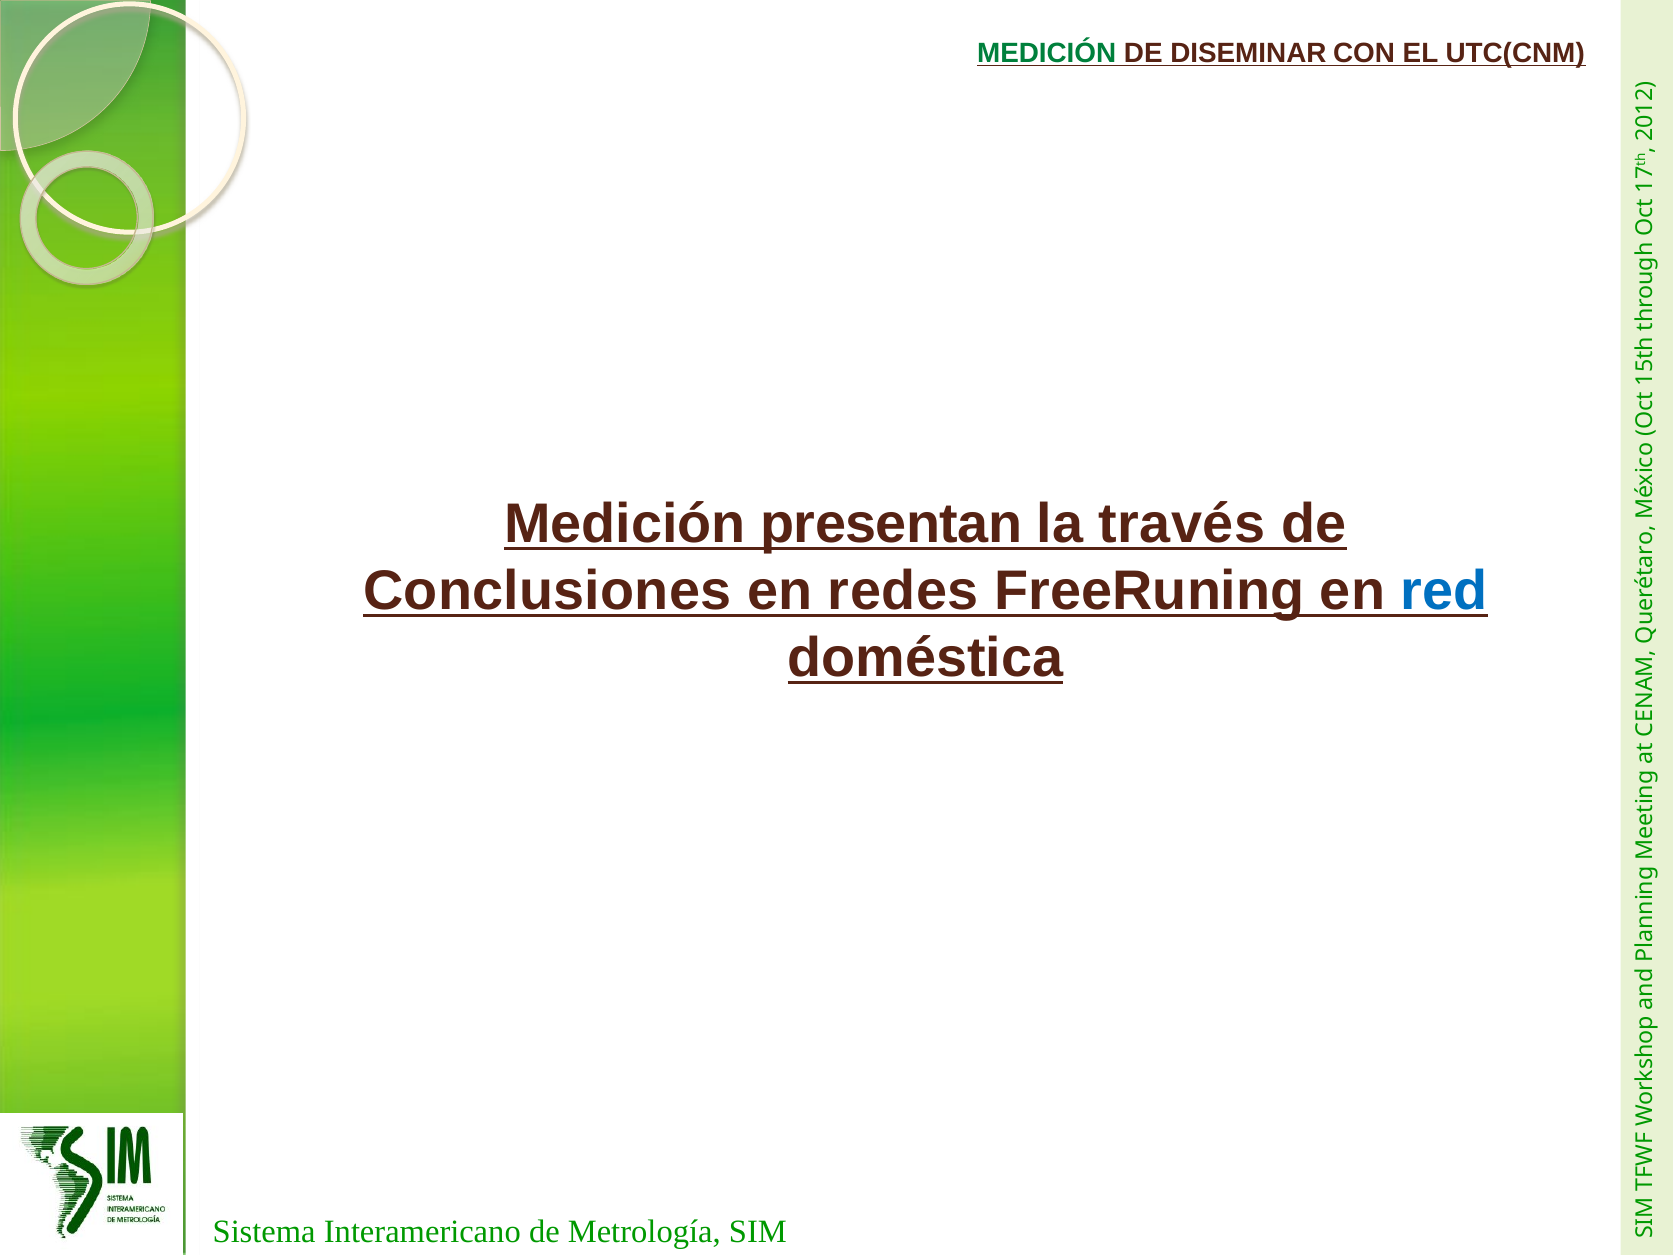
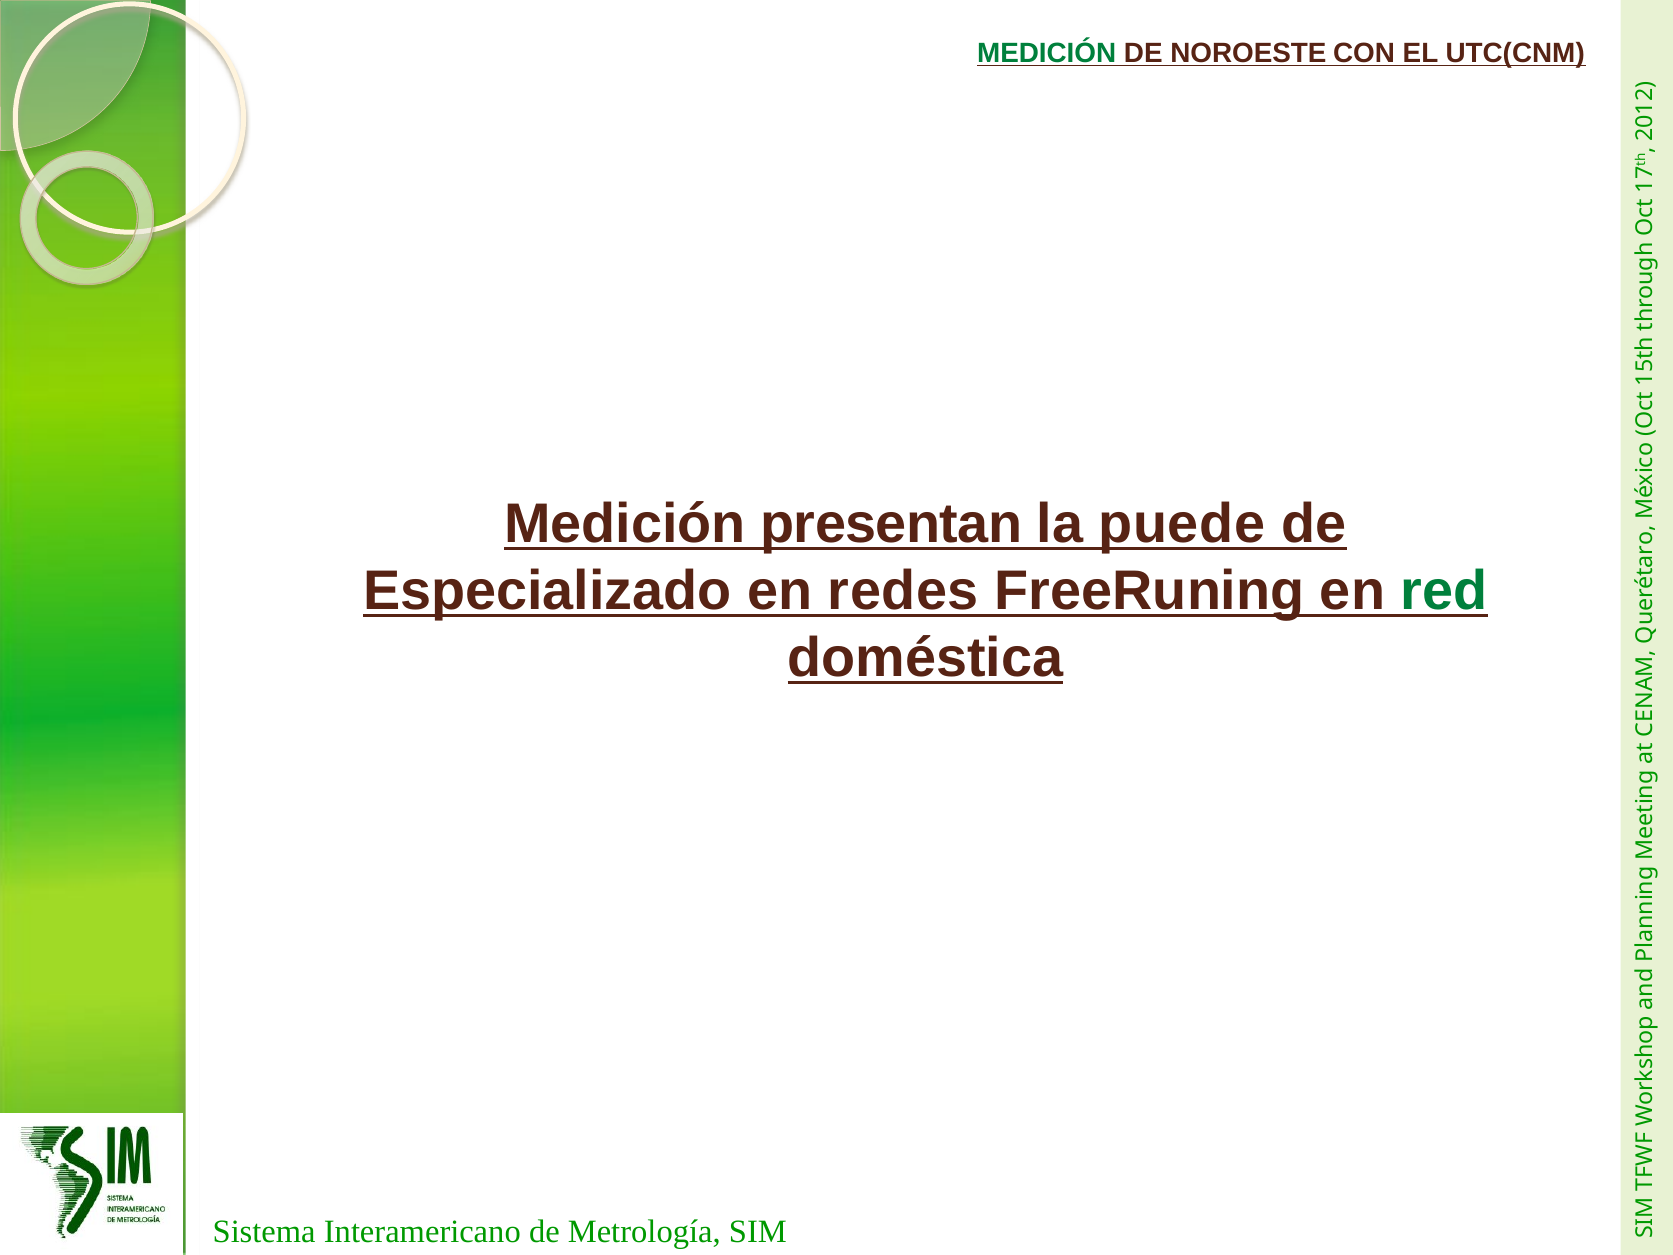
DISEMINAR: DISEMINAR -> NOROESTE (1248, 53)
través: través -> puede (1182, 524)
Conclusiones: Conclusiones -> Especializado (547, 591)
red colour: blue -> green (1444, 591)
